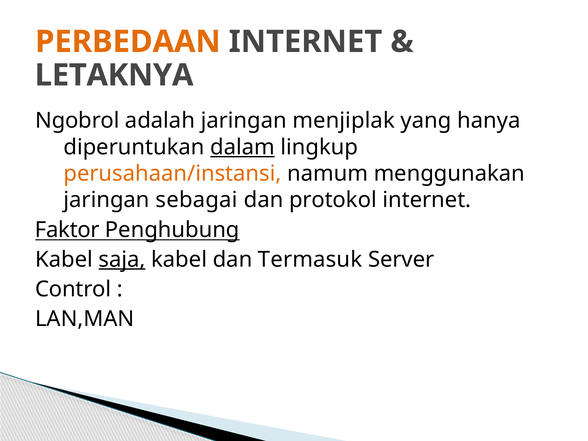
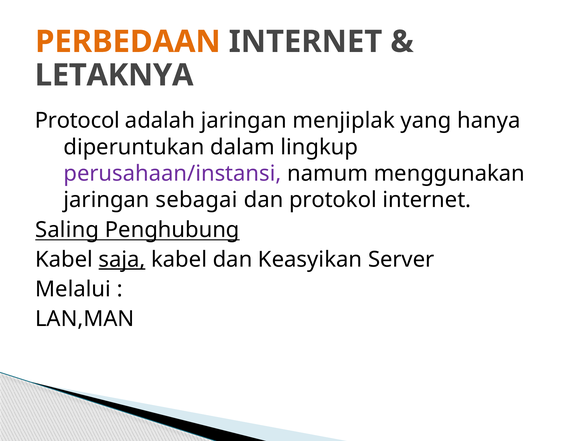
Ngobrol: Ngobrol -> Protocol (77, 121)
dalam underline: present -> none (243, 147)
perusahaan/instansi colour: orange -> purple (172, 174)
Faktor: Faktor -> Saling (67, 230)
Termasuk: Termasuk -> Keasyikan (310, 260)
Control: Control -> Melalui (73, 289)
